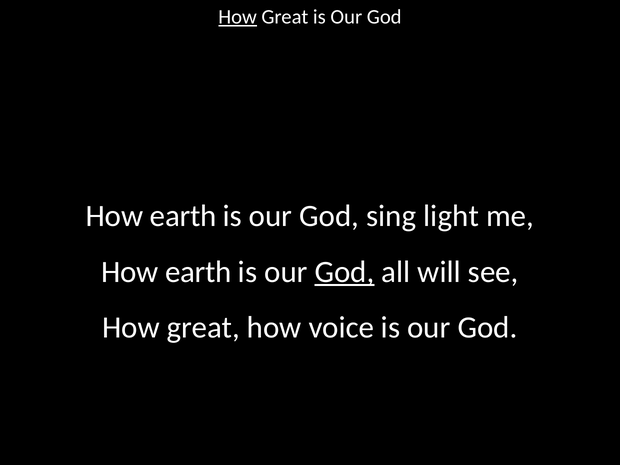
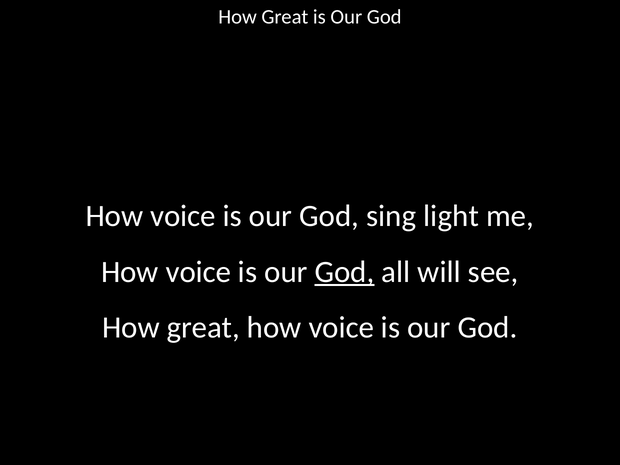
How underline: present -> none (238, 17)
earth: earth -> voice (183, 216)
earth: earth -> voice (198, 272)
